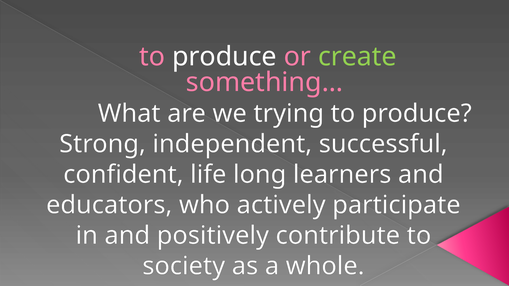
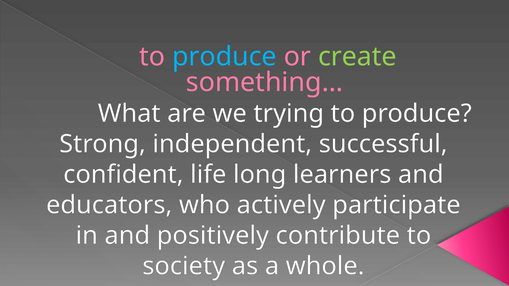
produce colour: white -> light blue (224, 57)
